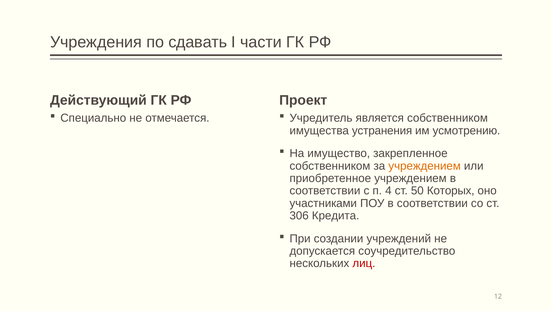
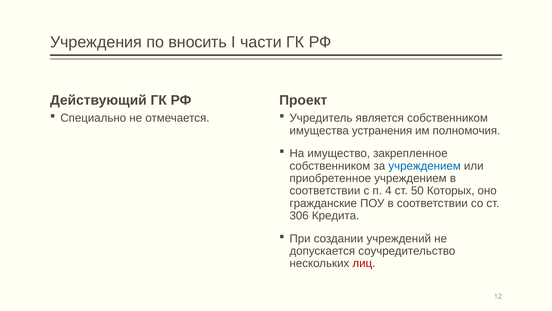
сдавать: сдавать -> вносить (198, 42)
усмотрению: усмотрению -> полномочия (466, 130)
учреждением colour: orange -> blue (425, 166)
участниками: участниками -> гражданские (323, 203)
